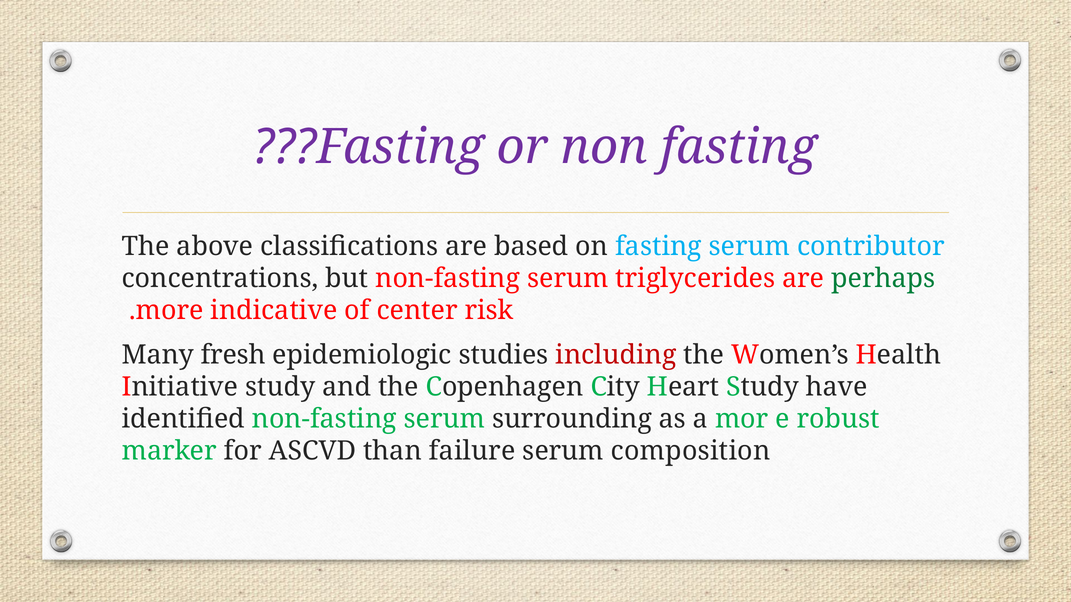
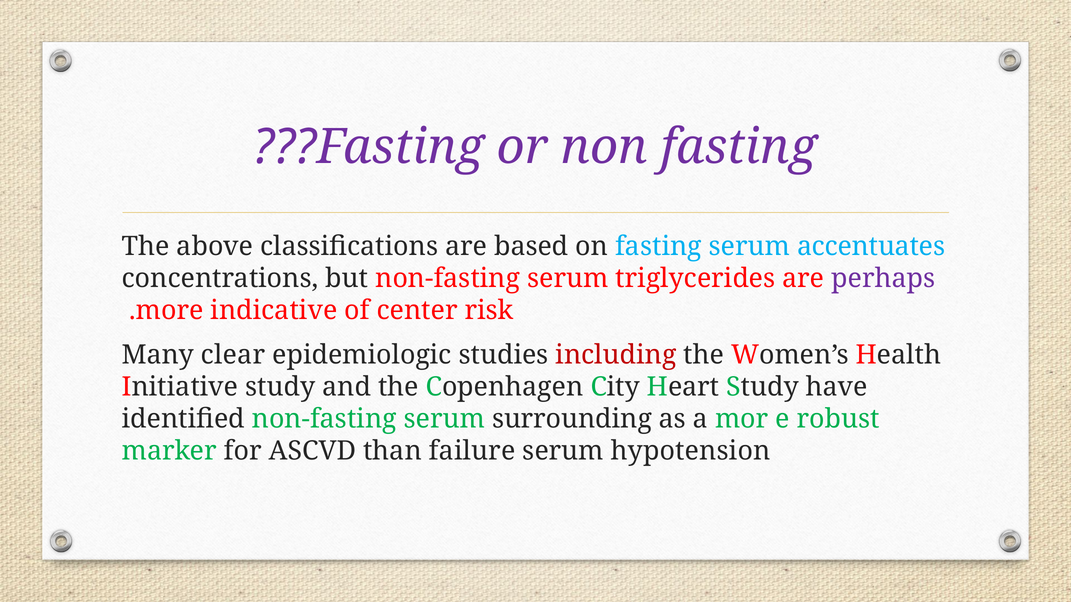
contributor: contributor -> accentuates (871, 247)
perhaps colour: green -> purple (883, 279)
fresh: fresh -> clear (233, 355)
composition: composition -> hypotension (691, 451)
